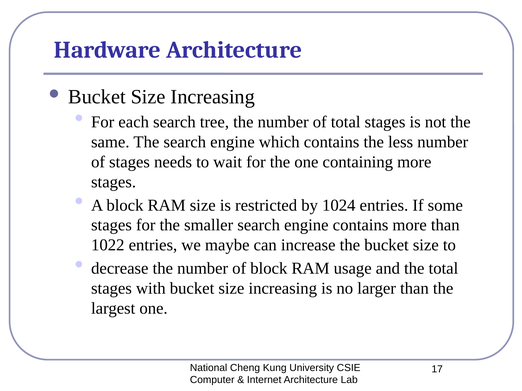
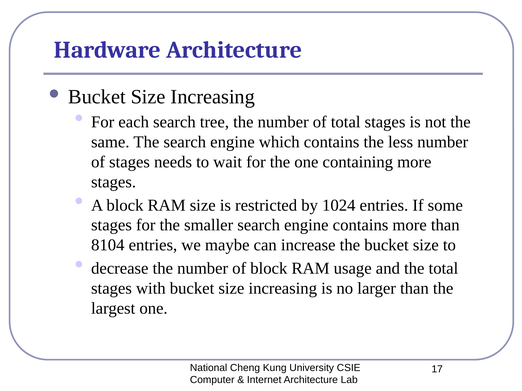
1022: 1022 -> 8104 (108, 245)
